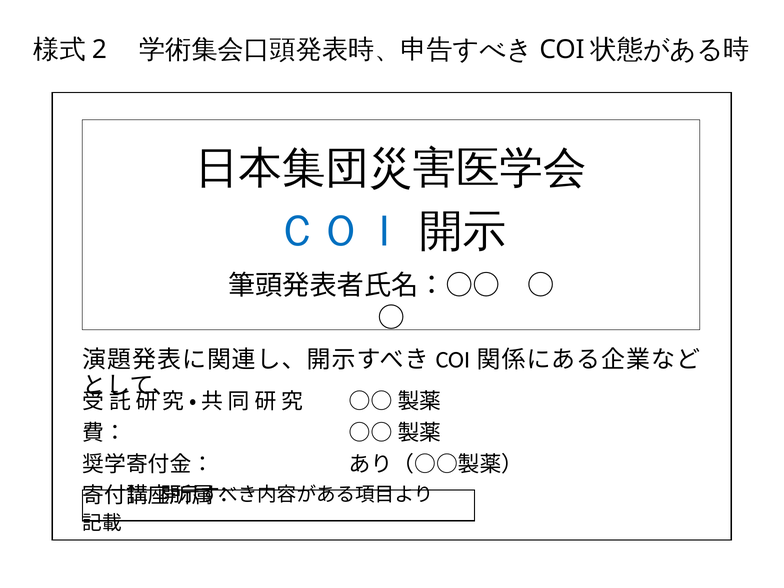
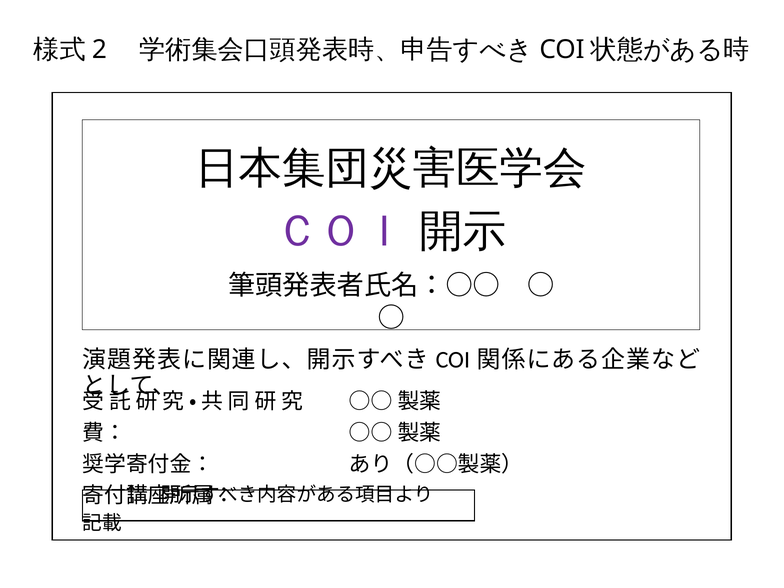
ＣＯＩ colour: blue -> purple (341, 231)
